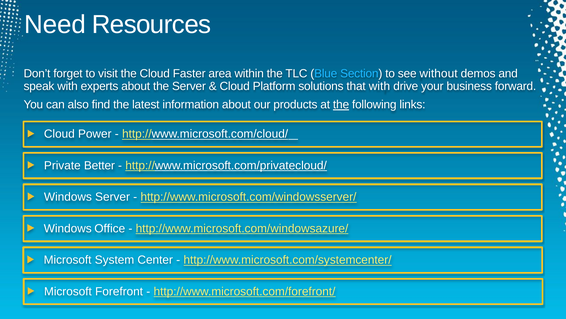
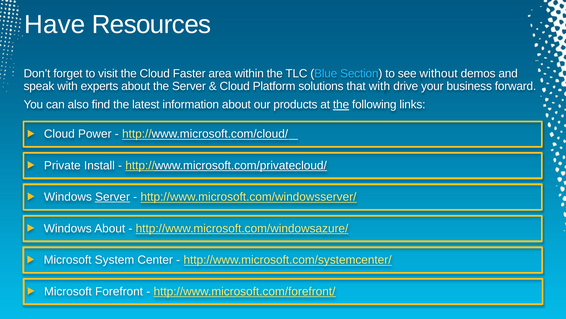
Need: Need -> Have (55, 24)
Better: Better -> Install (99, 165)
Server underline: none -> present (113, 197)
Windows Office: Office -> About (110, 228)
